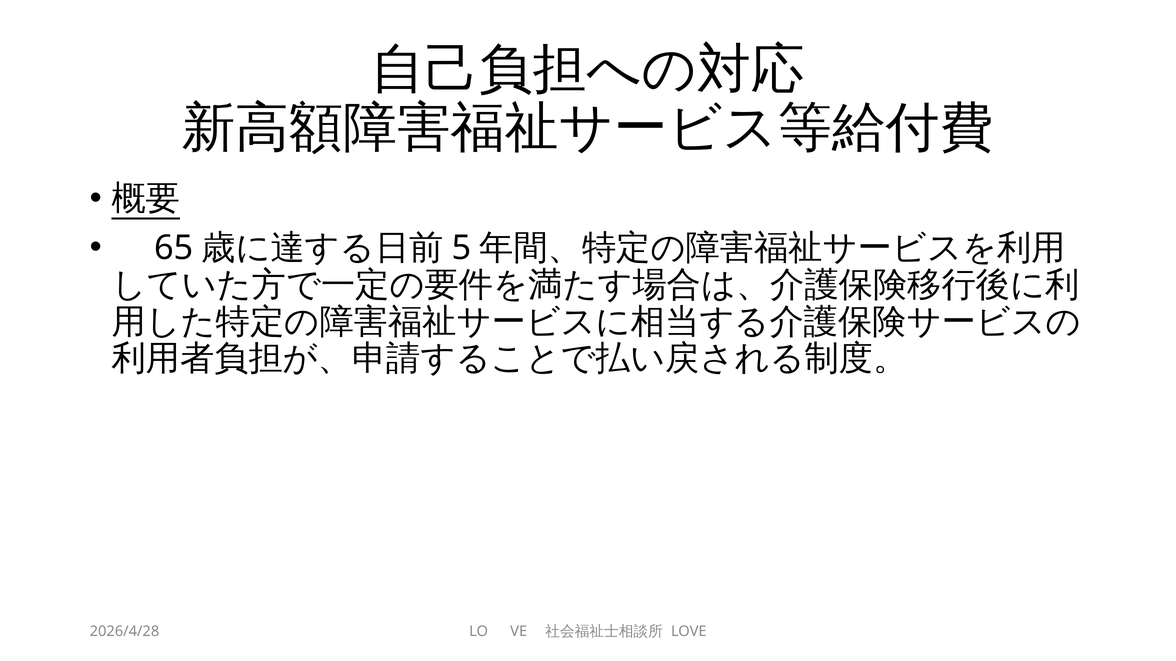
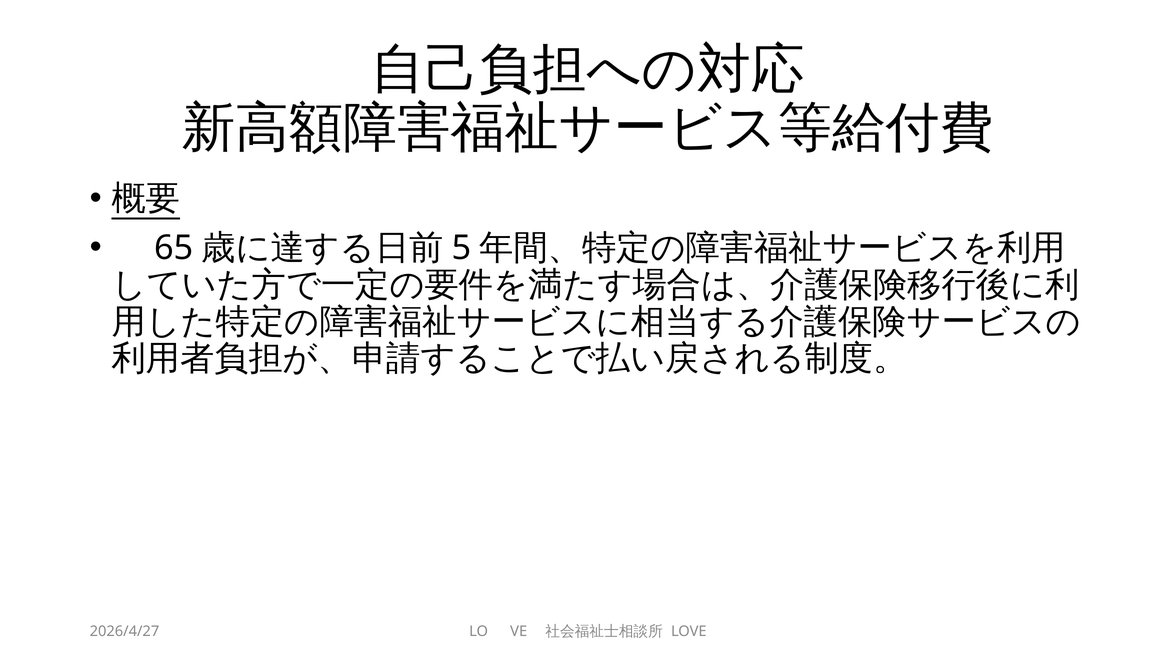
2026/4/28: 2026/4/28 -> 2026/4/27 (124, 632)
